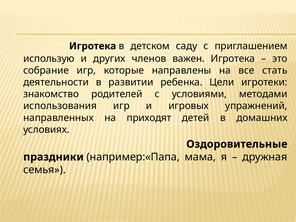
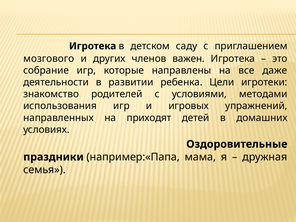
использую: использую -> мозгового (49, 59)
стать: стать -> даже (275, 70)
